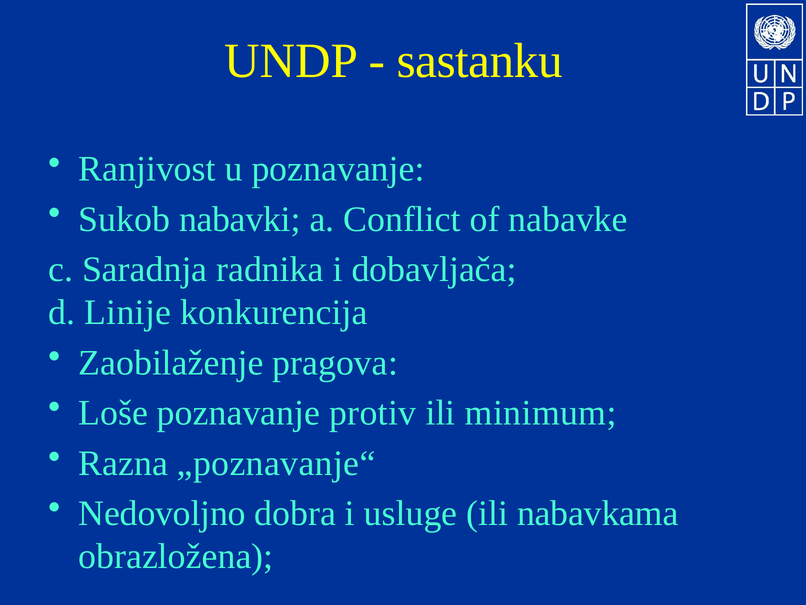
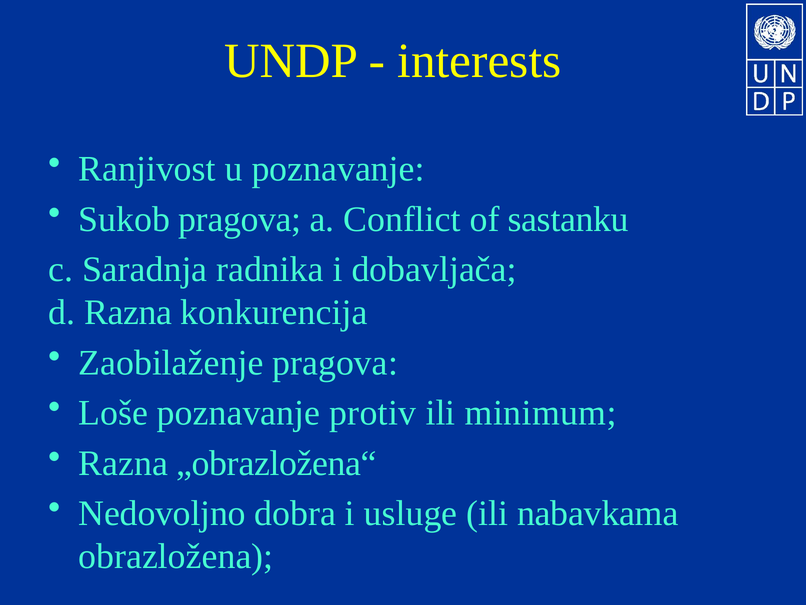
sastanku: sastanku -> interests (479, 61)
Sukob nabavki: nabavki -> pragova (240, 219)
nabavke: nabavke -> sastanku (568, 219)
d Linije: Linije -> Razna (128, 312)
„poznavanje“: „poznavanje“ -> „obrazložena“ (277, 463)
